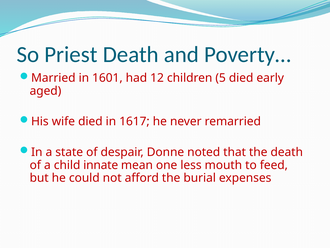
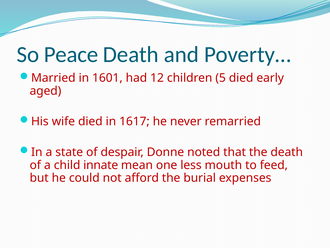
Priest: Priest -> Peace (71, 55)
